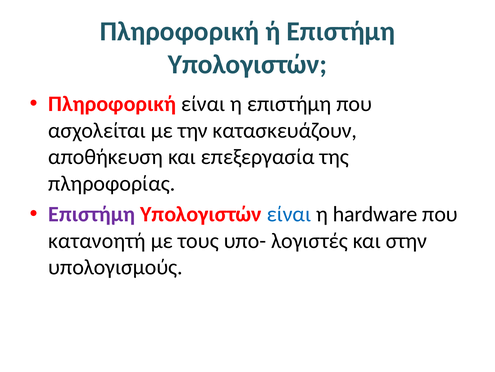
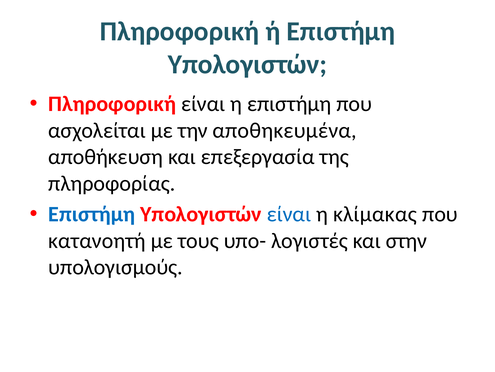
κατασκευάζουν: κατασκευάζουν -> αποθηκευμένα (285, 130)
Επιστήμη colour: purple -> blue (92, 214)
hardware: hardware -> κλίμακας (375, 214)
